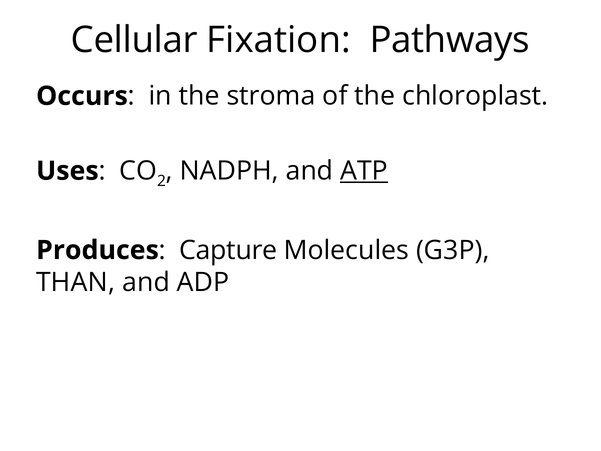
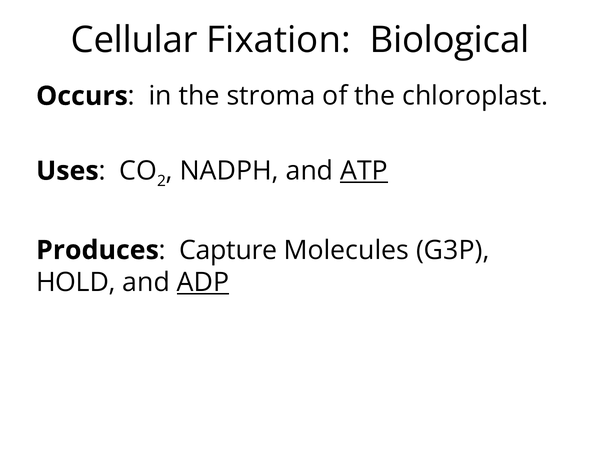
Pathways: Pathways -> Biological (450, 40)
THAN: THAN -> HOLD (76, 282)
ADP underline: none -> present (203, 282)
